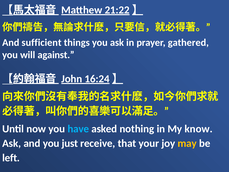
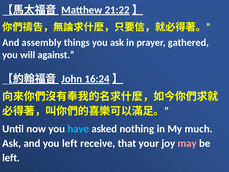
sufficient: sufficient -> assembly (42, 43)
know: know -> much (199, 129)
you just: just -> left (70, 143)
may colour: yellow -> pink (187, 143)
